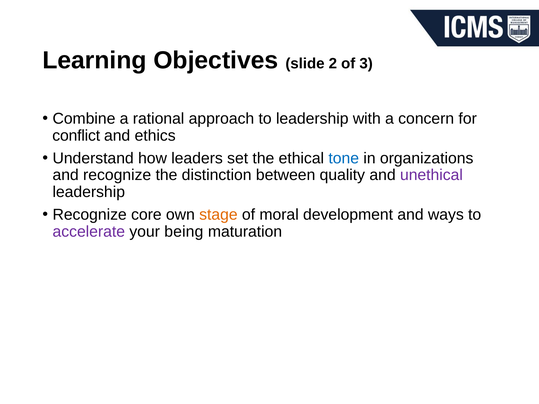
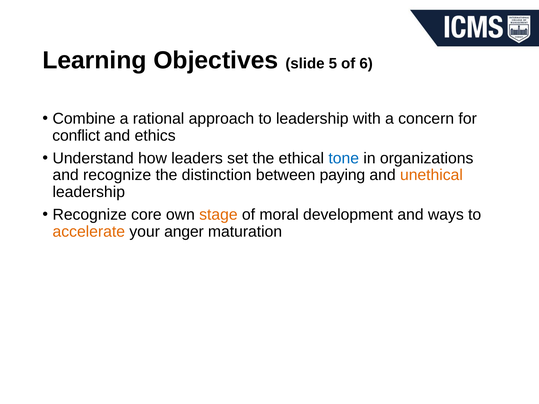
2: 2 -> 5 (333, 64)
3: 3 -> 6 (366, 64)
quality: quality -> paying (342, 175)
unethical colour: purple -> orange (431, 175)
accelerate colour: purple -> orange (89, 232)
being: being -> anger (184, 232)
